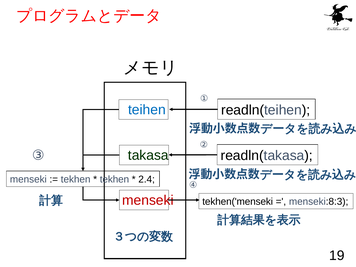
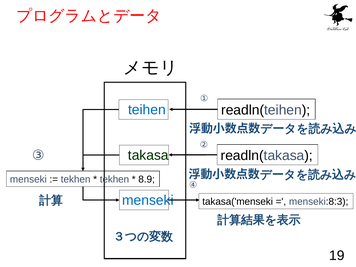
2.4: 2.4 -> 8.9 (147, 179)
menseki colour: red -> blue (148, 200)
tekhen('menseki: tekhen('menseki -> takasa('menseki (238, 202)
